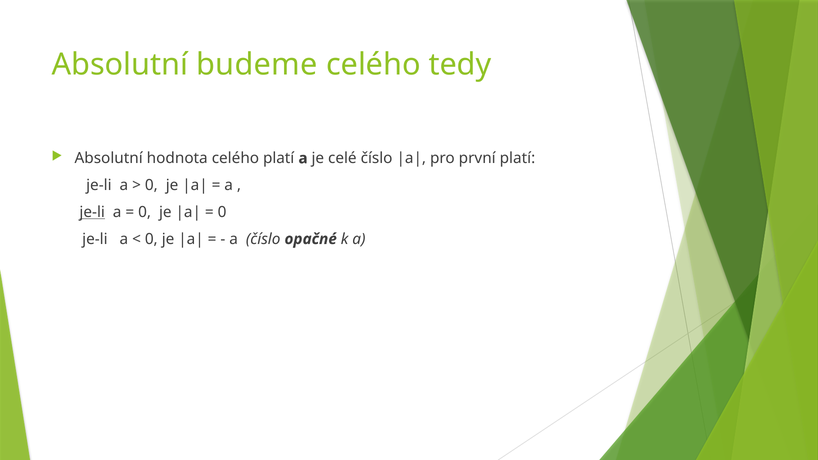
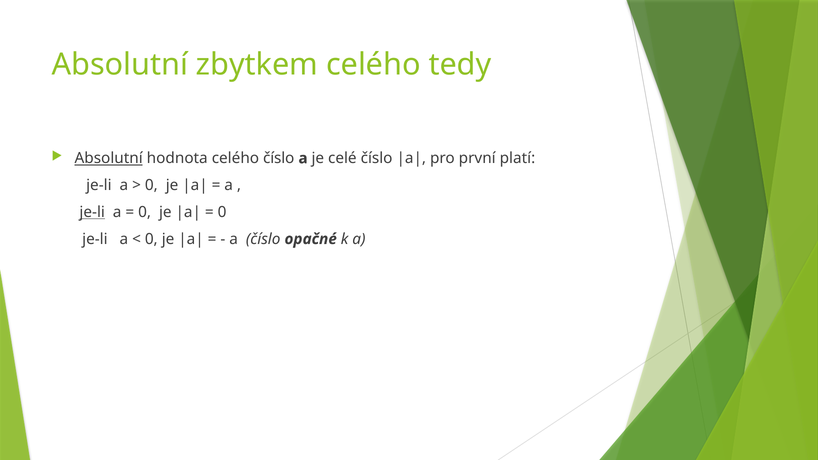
budeme: budeme -> zbytkem (257, 65)
Absolutní underline: none -> present (109, 158)
celého platí: platí -> číslo (279, 158)
